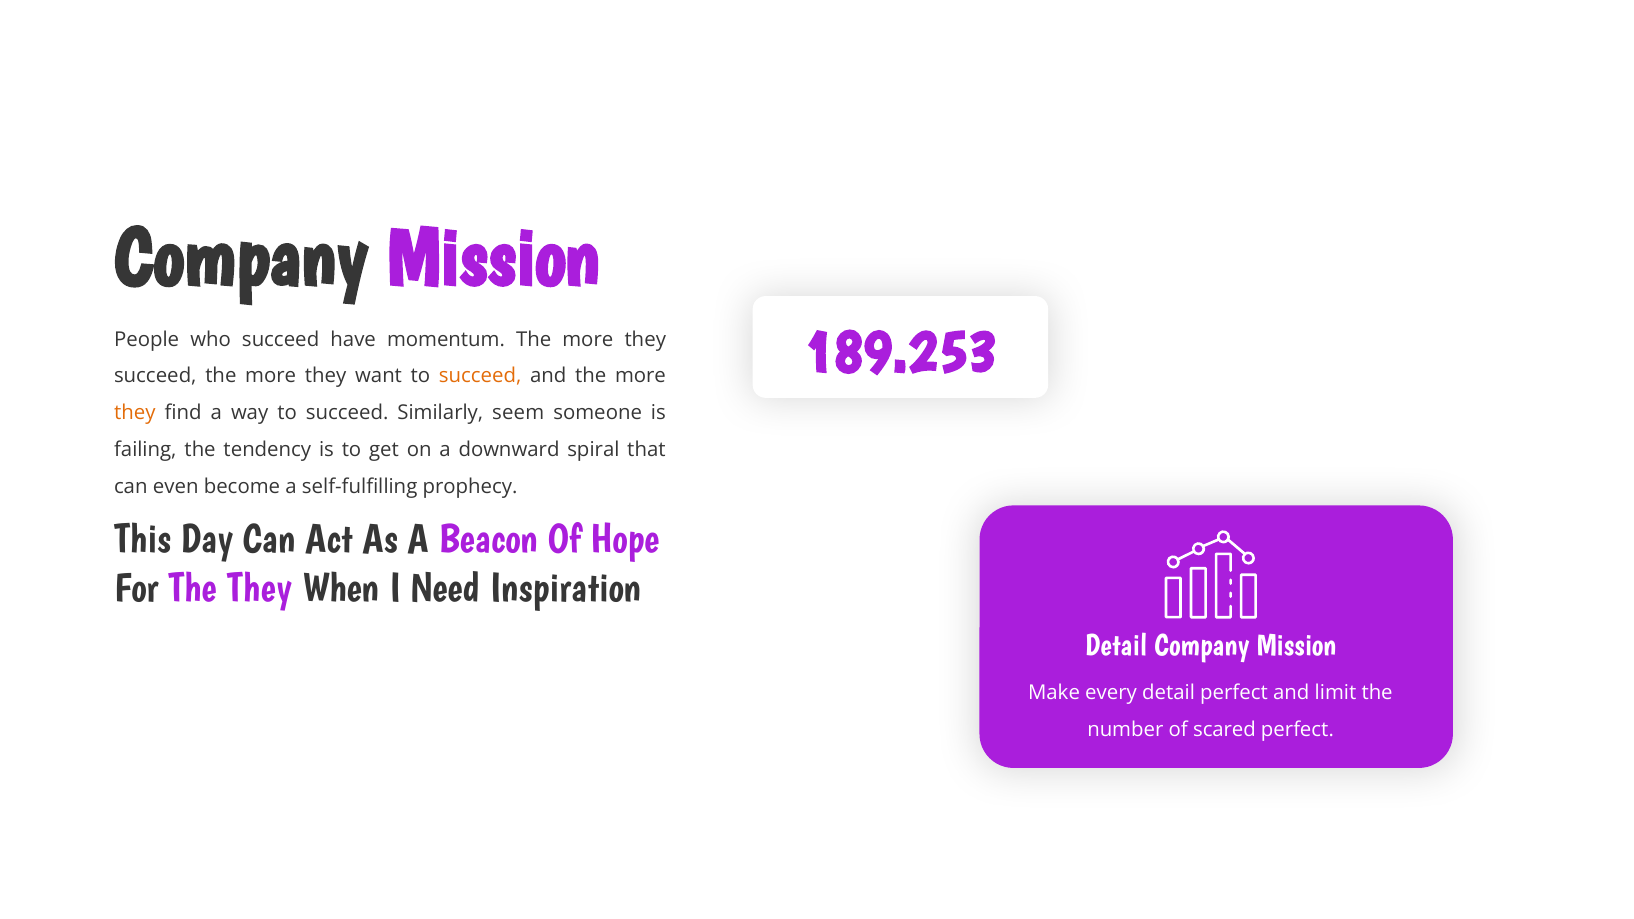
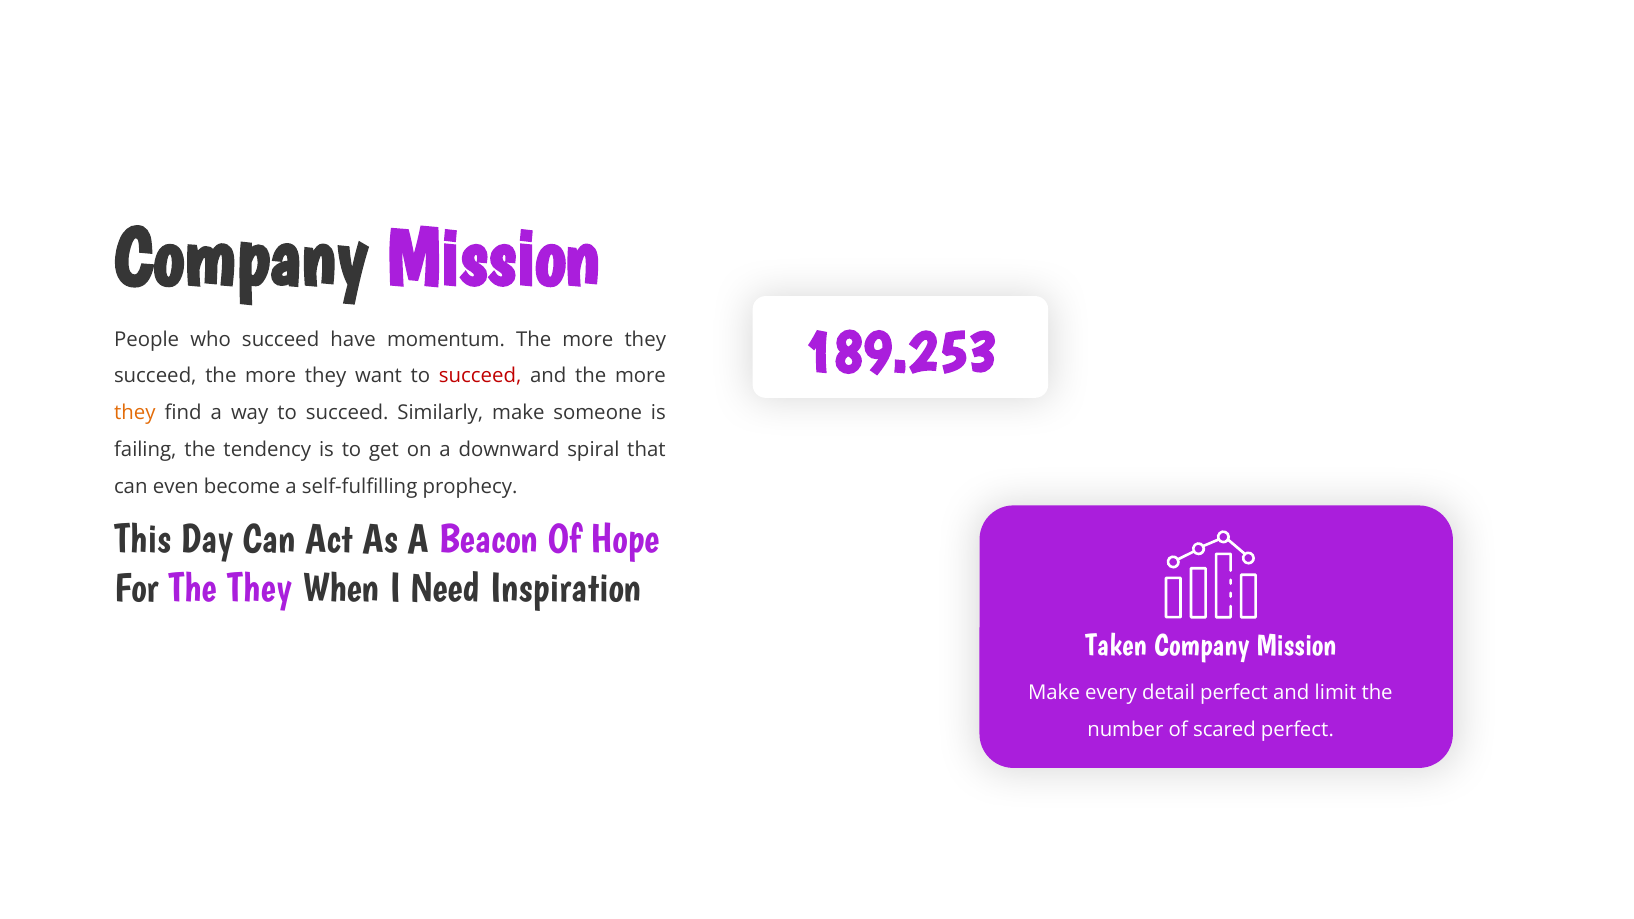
succeed colour: orange -> red (480, 376)
Similarly seem: seem -> make (518, 413)
Detail: Detail -> Taken (1116, 645)
